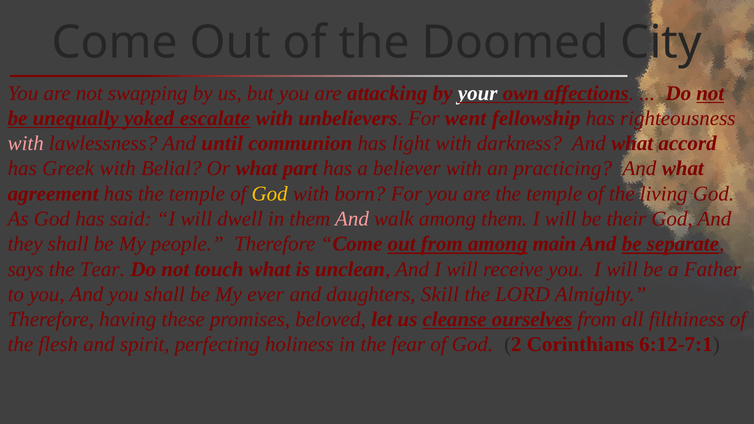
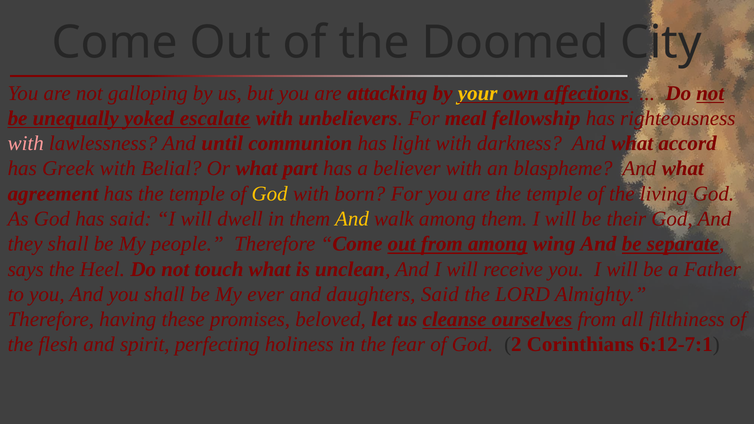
swapping: swapping -> galloping (148, 93)
your colour: white -> yellow (478, 93)
went: went -> meal (466, 118)
practicing: practicing -> blaspheme (563, 169)
And colour: pink -> yellow (352, 219)
main: main -> wing (554, 244)
Tear: Tear -> Heel (102, 269)
daughters Skill: Skill -> Said (440, 294)
